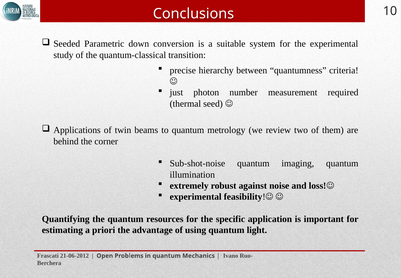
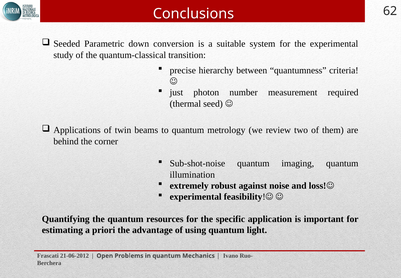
10: 10 -> 62 (390, 11)
